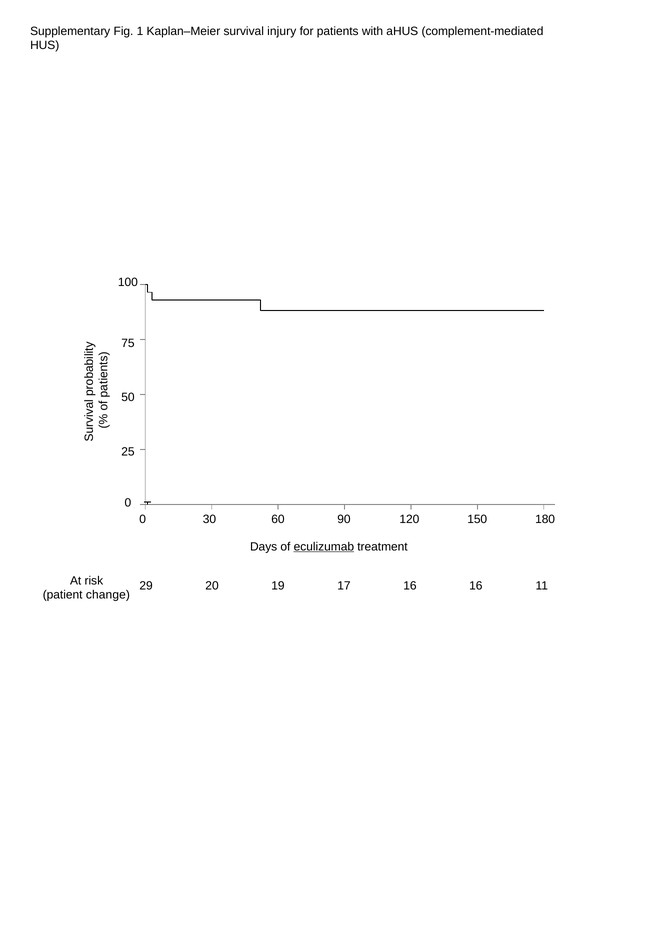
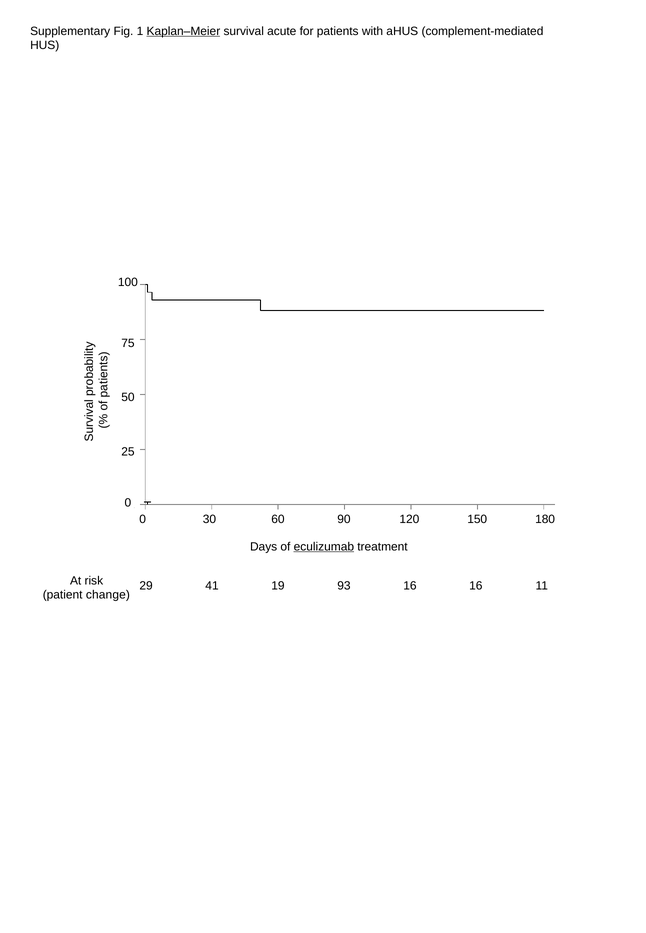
Kaplan–Meier underline: none -> present (183, 31)
injury: injury -> acute (282, 31)
20: 20 -> 41 (212, 586)
17: 17 -> 93 (344, 586)
